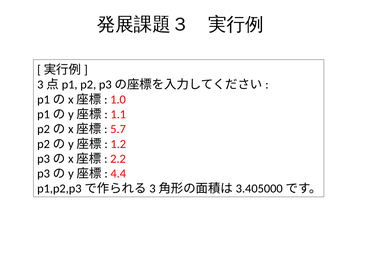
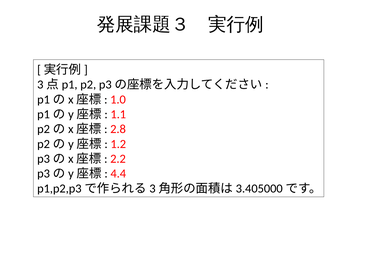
5.7: 5.7 -> 2.8 (118, 129)
